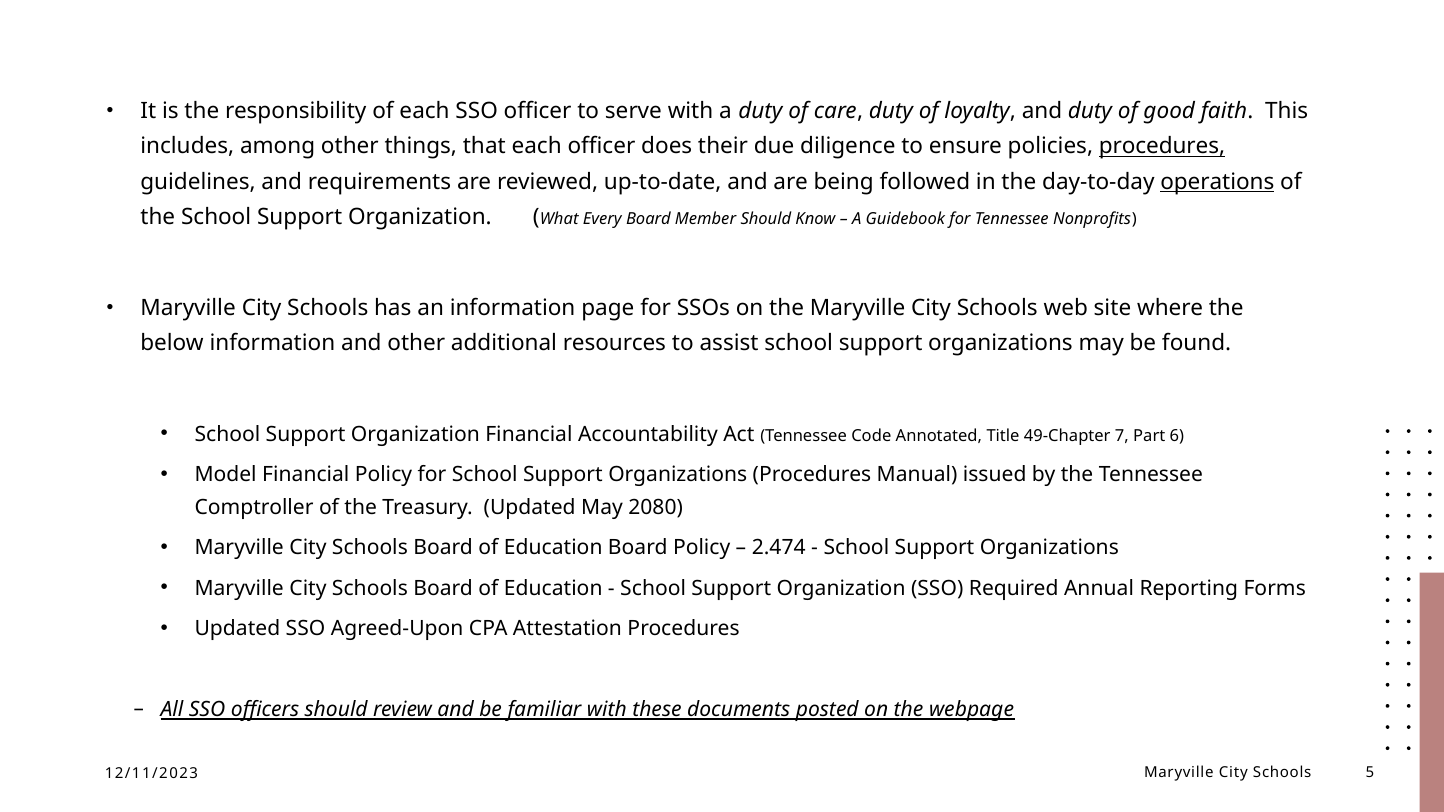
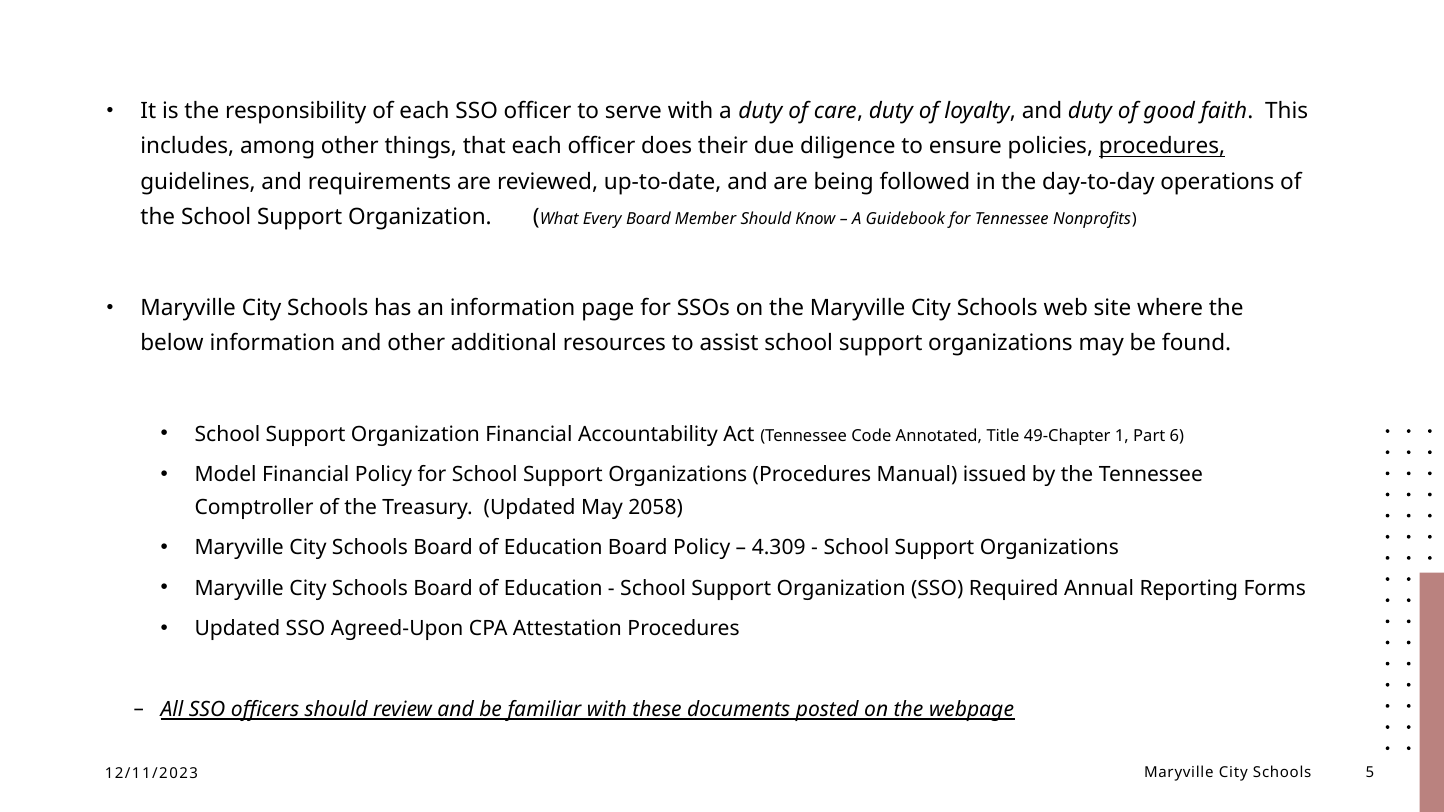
operations underline: present -> none (1217, 182)
7: 7 -> 1 (1122, 436)
2080: 2080 -> 2058 (656, 508)
2.474: 2.474 -> 4.309 (779, 548)
